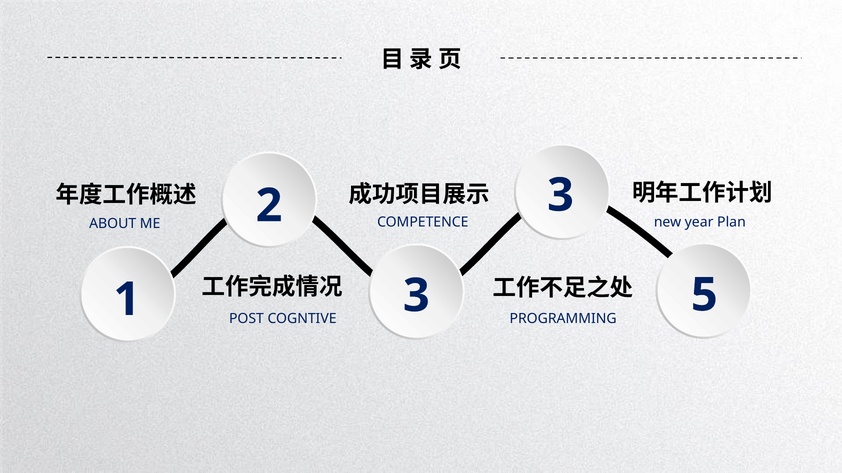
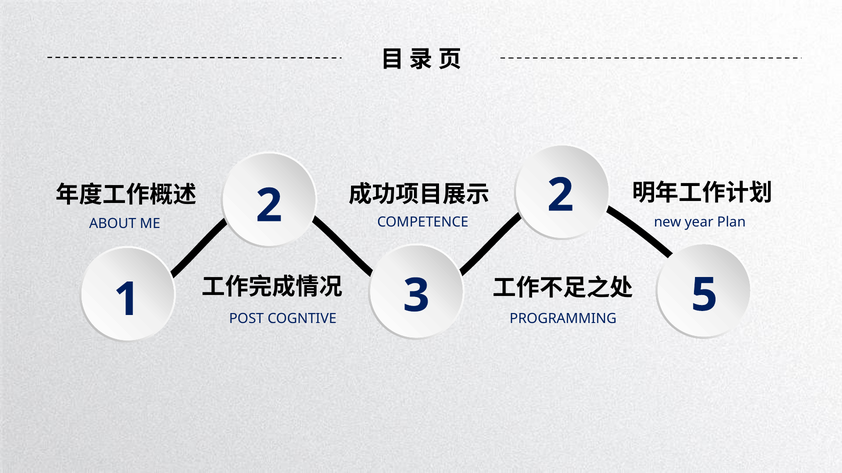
2 3: 3 -> 2 (560, 196)
